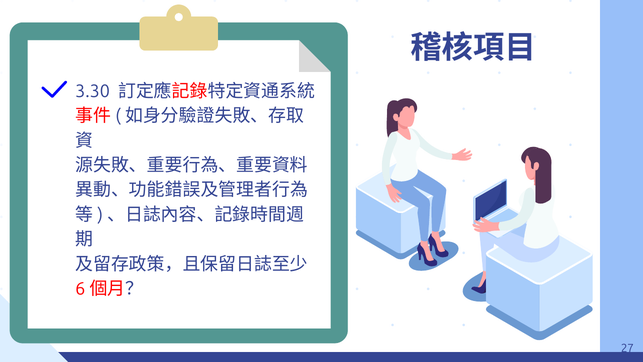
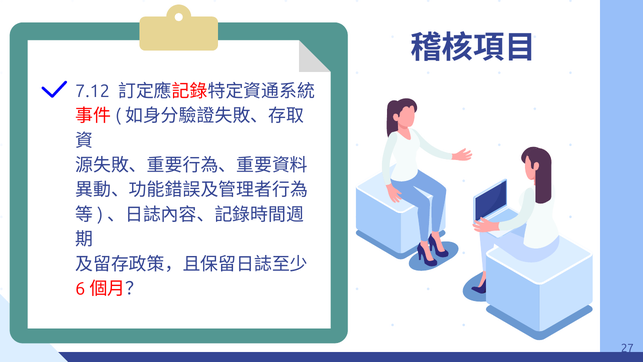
3.30: 3.30 -> 7.12 (93, 91)
